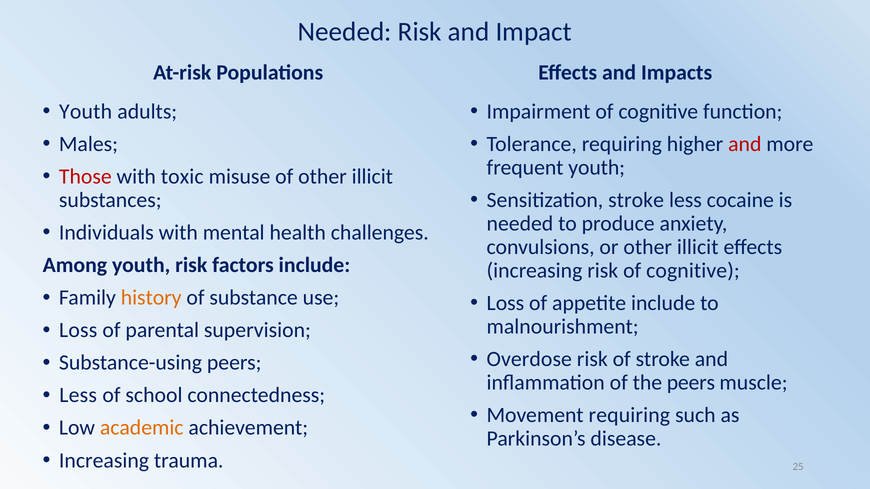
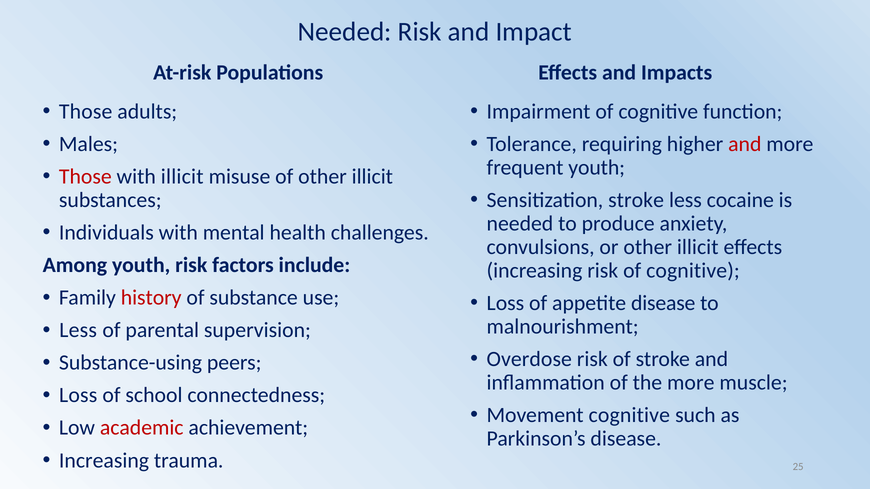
Youth: Youth -> Those (86, 112)
with toxic: toxic -> illicit (182, 177)
history colour: orange -> red (151, 298)
appetite include: include -> disease (663, 303)
Loss: Loss -> Less (78, 330)
the peers: peers -> more (691, 383)
Less: Less -> Loss (78, 396)
Movement requiring: requiring -> cognitive (629, 415)
academic colour: orange -> red (142, 428)
